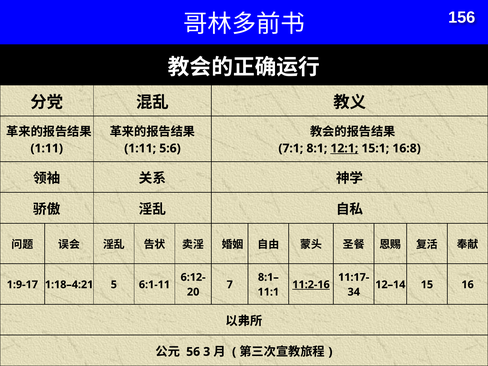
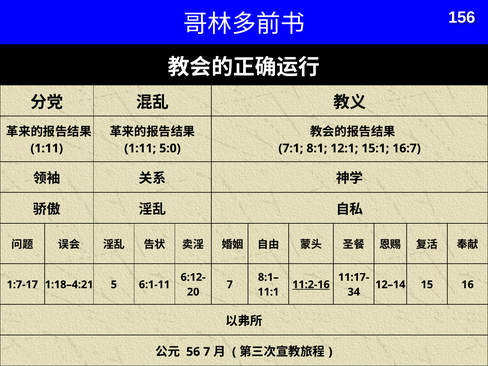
5:6: 5:6 -> 5:0 (170, 148)
12:1 underline: present -> none (344, 148)
16:8: 16:8 -> 16:7 (407, 148)
1:9-17: 1:9-17 -> 1:7-17 (22, 285)
56 3: 3 -> 7 (207, 352)
